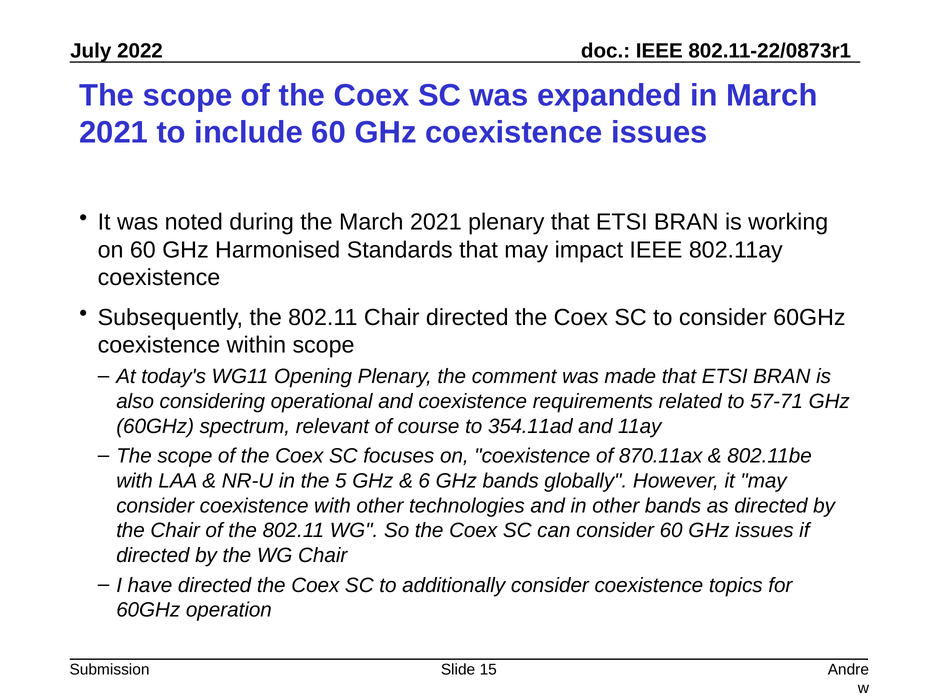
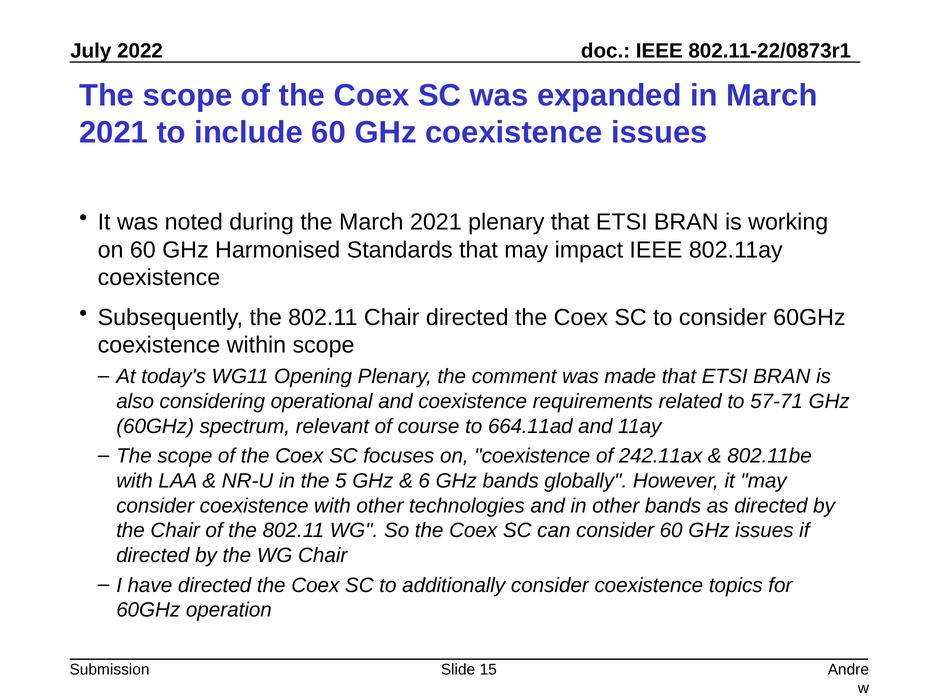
354.11ad: 354.11ad -> 664.11ad (530, 426)
870.11ax: 870.11ax -> 242.11ax (661, 456)
